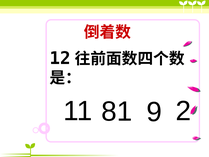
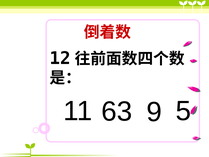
81: 81 -> 63 (117, 111)
2: 2 -> 5 (183, 111)
